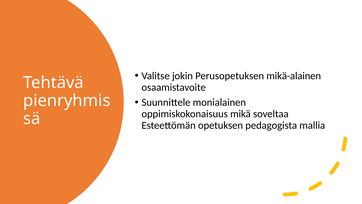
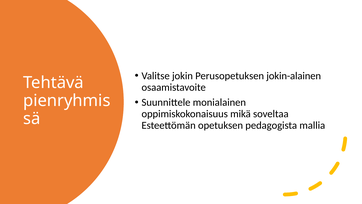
mikä-alainen: mikä-alainen -> jokin-alainen (294, 76)
